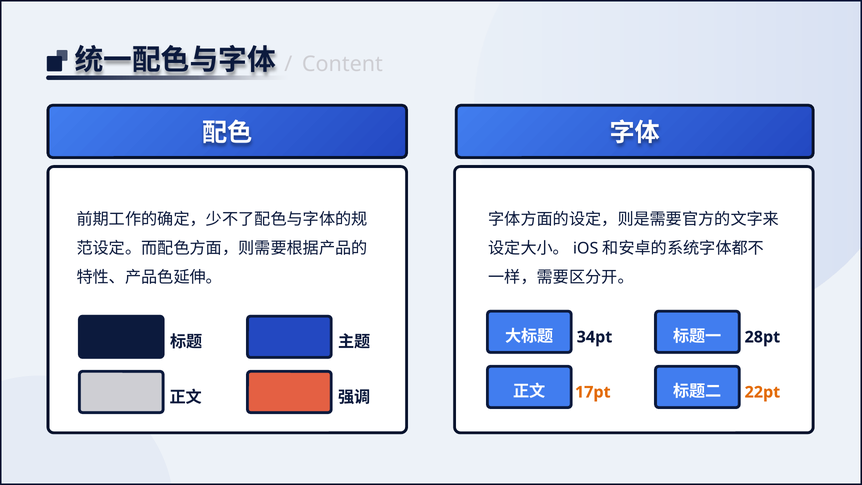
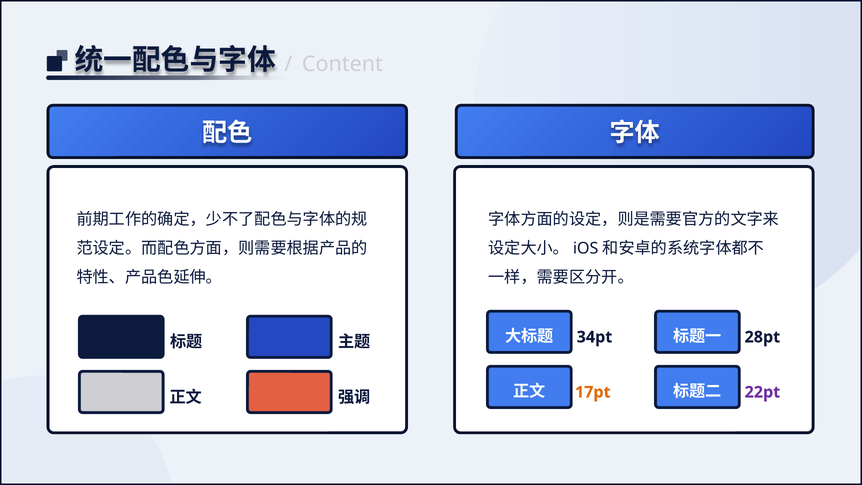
22pt colour: orange -> purple (762, 392)
